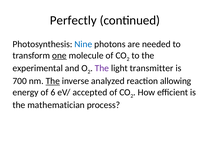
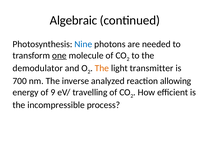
Perfectly: Perfectly -> Algebraic (73, 20)
experimental: experimental -> demodulator (38, 68)
The colour: purple -> orange (102, 68)
The underline: present -> none (53, 81)
6: 6 -> 9 (53, 92)
accepted: accepted -> travelling (90, 92)
mathematician: mathematician -> incompressible (56, 105)
